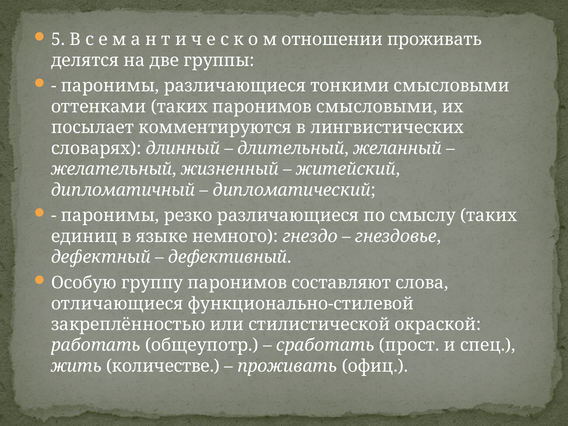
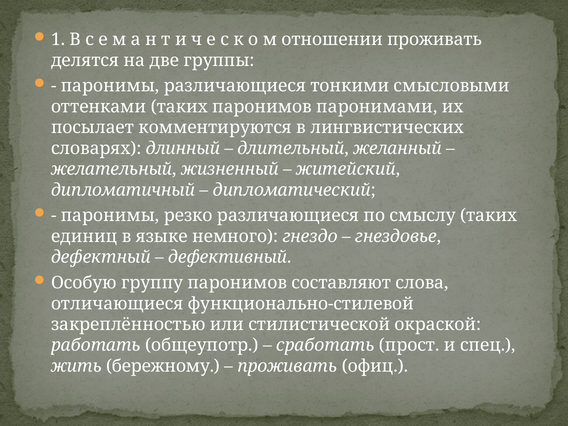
5: 5 -> 1 (58, 40)
паронимов смысловыми: смысловыми -> паронимами (377, 107)
количестве: количестве -> бережному (163, 366)
